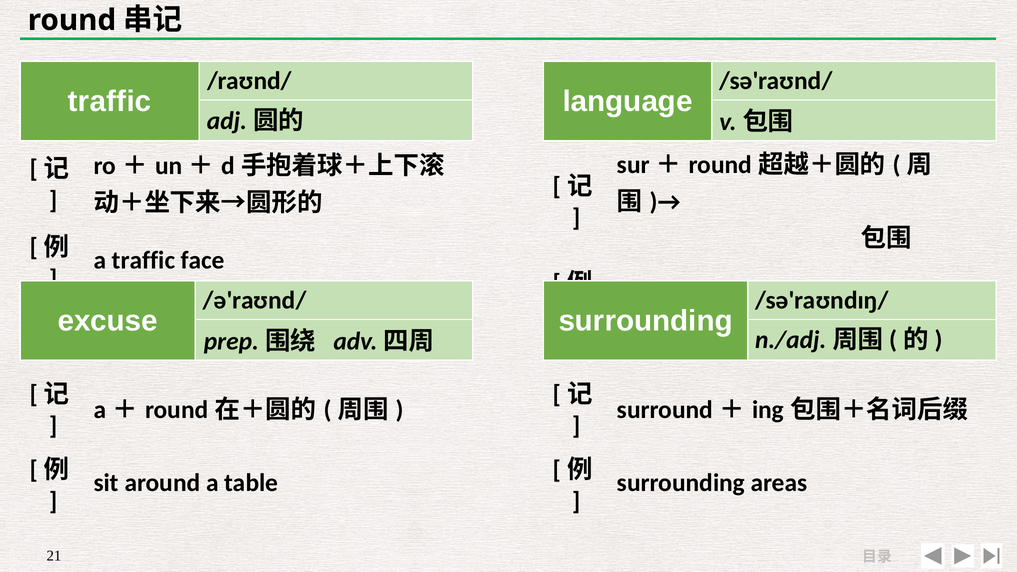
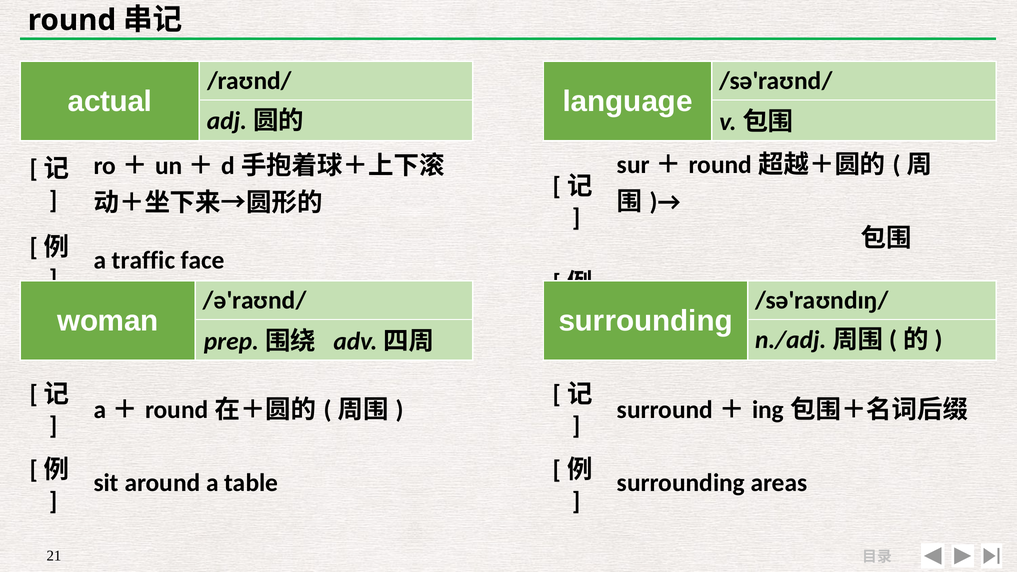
traffic: traffic -> actual (110, 101)
excuse: excuse -> woman (108, 321)
